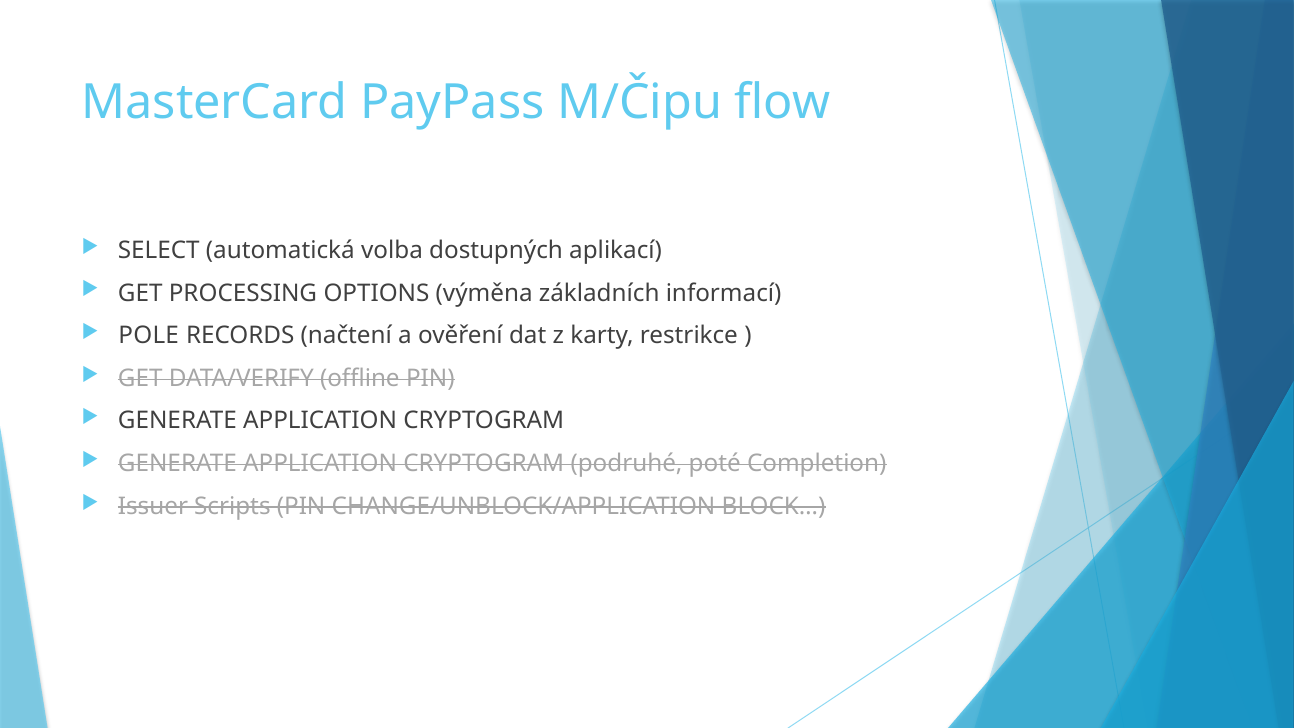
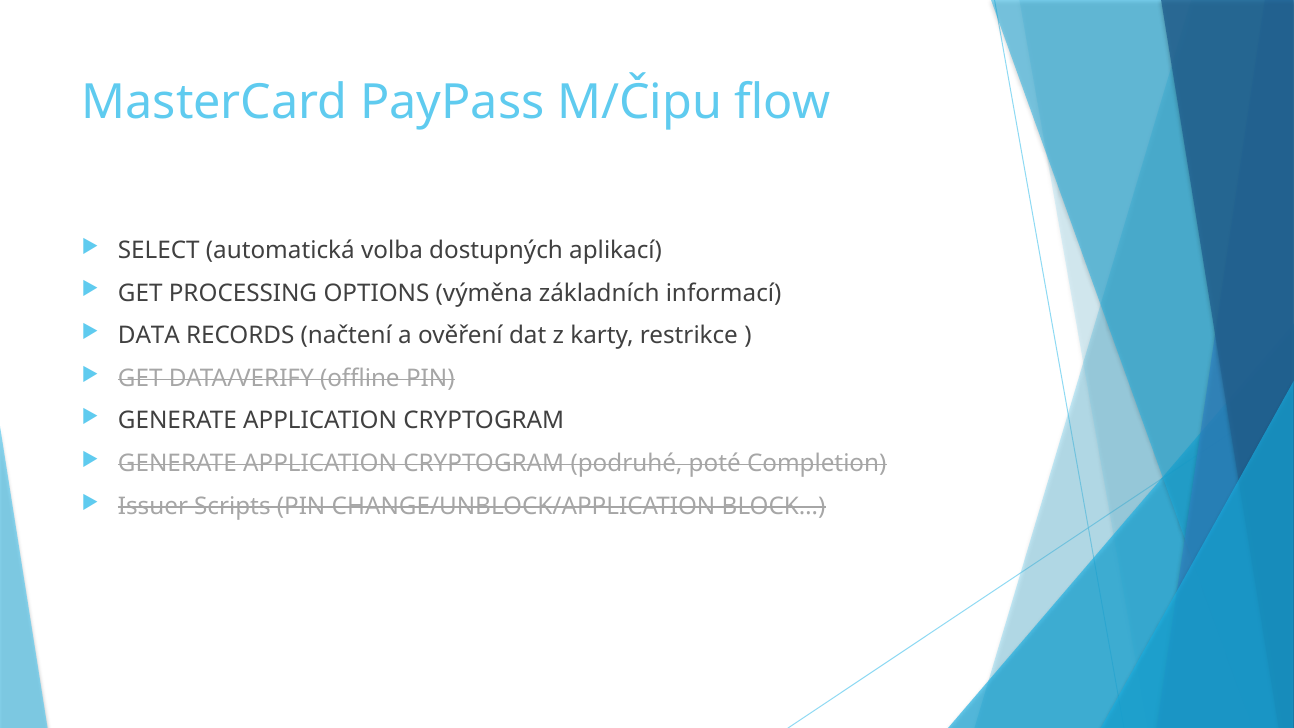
POLE: POLE -> DATA (149, 336)
